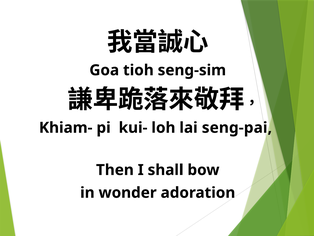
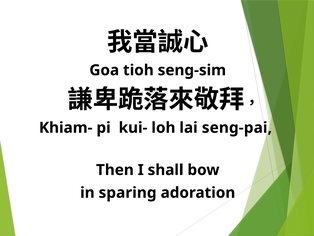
wonder: wonder -> sparing (128, 192)
